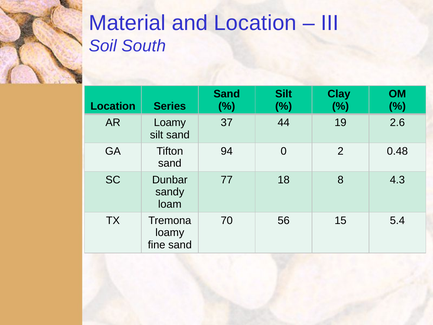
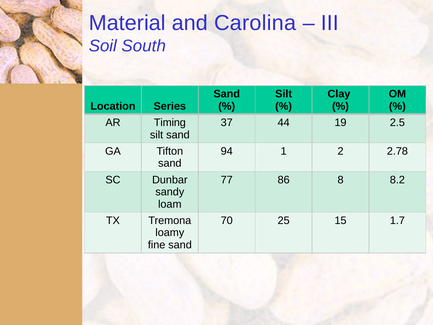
and Location: Location -> Carolina (255, 23)
AR Loamy: Loamy -> Timing (170, 123)
2.6: 2.6 -> 2.5 (397, 123)
0: 0 -> 1 (284, 151)
0.48: 0.48 -> 2.78 (397, 151)
18: 18 -> 86 (284, 180)
4.3: 4.3 -> 8.2 (397, 180)
56: 56 -> 25 (284, 220)
5.4: 5.4 -> 1.7 (397, 220)
